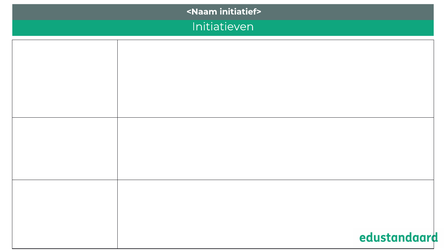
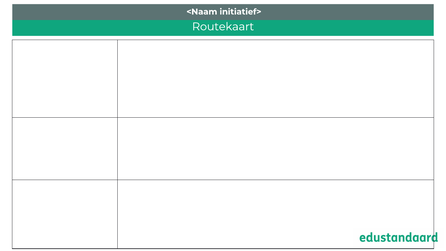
Initiatieven: Initiatieven -> Routekaart (223, 27)
